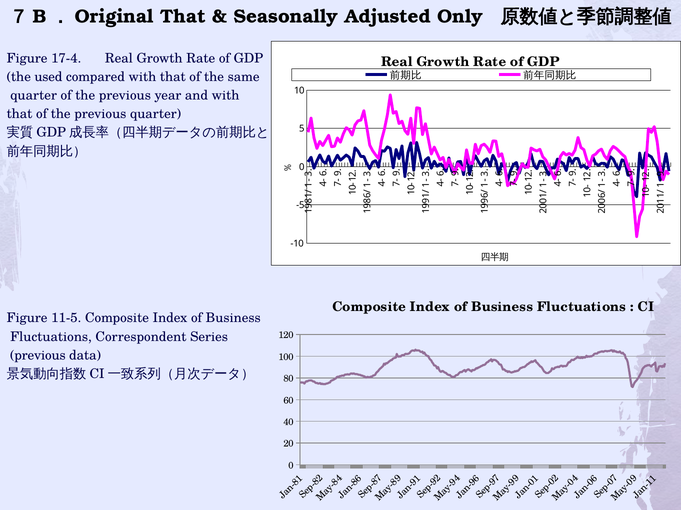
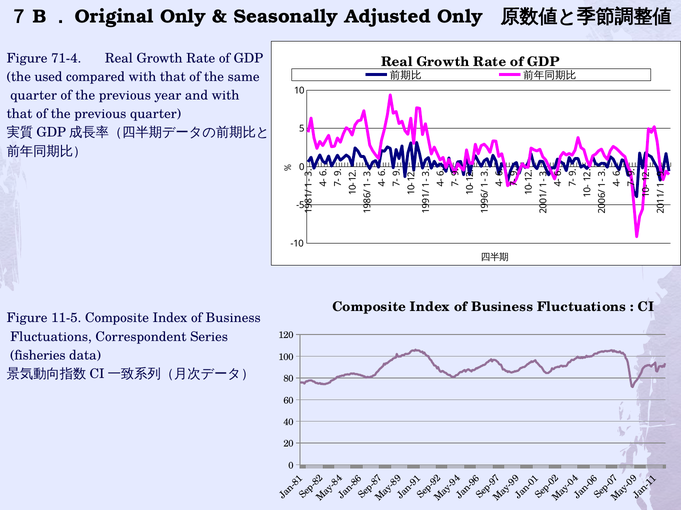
７B．Original That: That -> Only (183, 16)
17-4: 17-4 -> 71-4 (66, 58)
previous: previous -> fisheries (38, 356)
